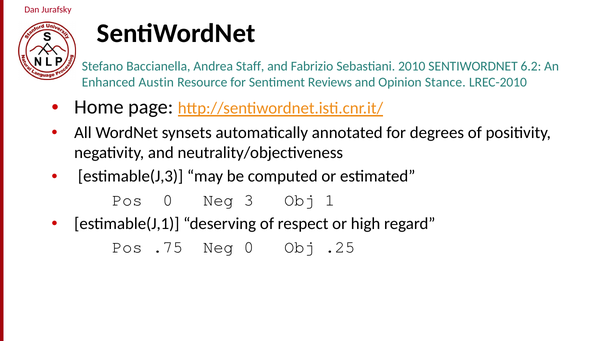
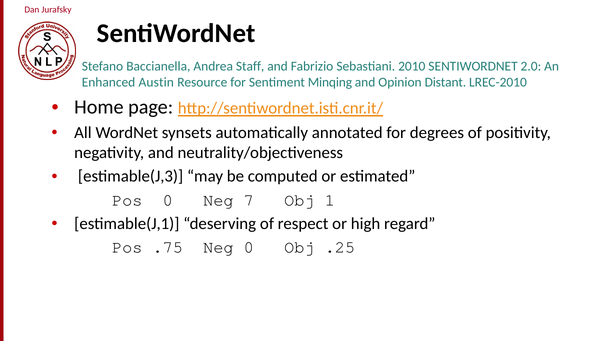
6.2: 6.2 -> 2.0 (531, 66)
Reviews: Reviews -> Minqing (330, 82)
Stance: Stance -> Distant (445, 82)
3: 3 -> 7 (249, 200)
